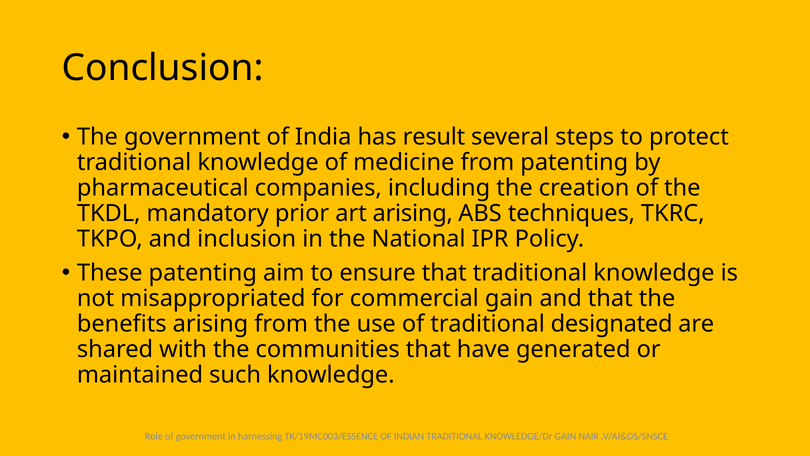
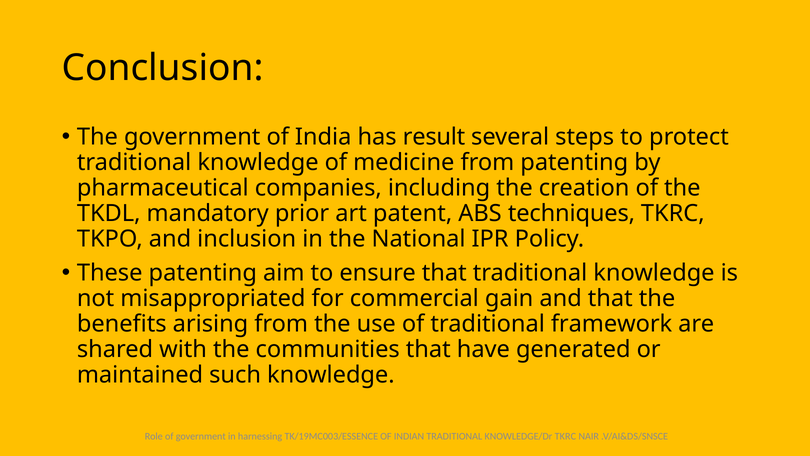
art arising: arising -> patent (413, 213)
designated: designated -> framework (612, 324)
KNOWLEDGE/Dr GAIN: GAIN -> TKRC (565, 436)
